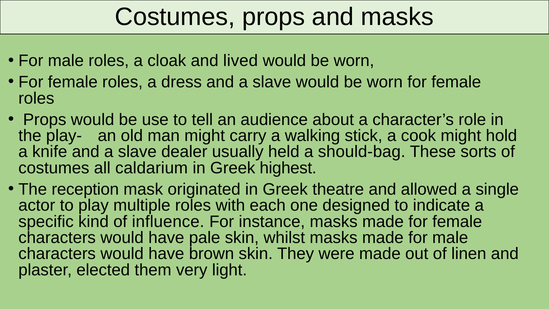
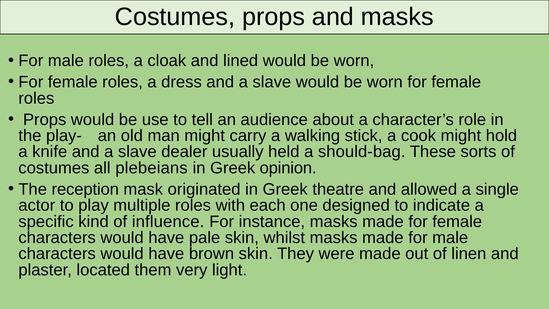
lived: lived -> lined (241, 61)
caldarium: caldarium -> plebeians (152, 168)
highest: highest -> opinion (288, 168)
elected: elected -> located (103, 270)
